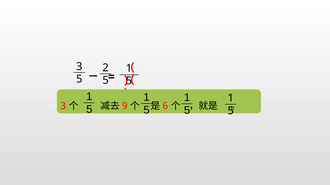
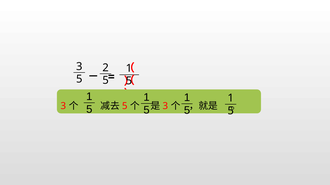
9: 9 -> 5 (125, 106)
6: 6 -> 3 (165, 106)
